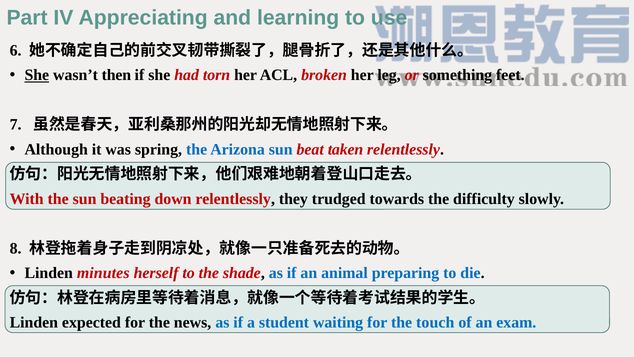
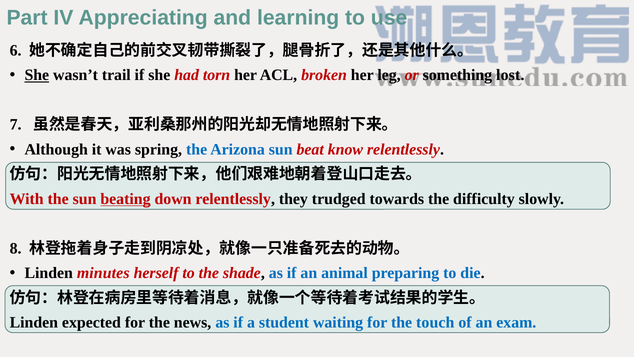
then: then -> trail (116, 75)
feet: feet -> lost (510, 75)
taken: taken -> know (345, 149)
beating underline: none -> present (125, 199)
